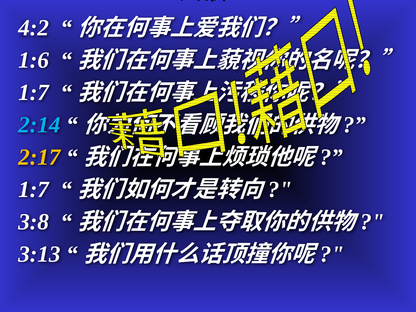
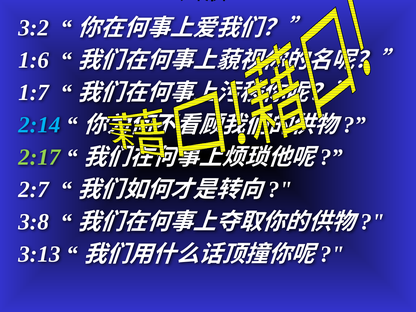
4:2: 4:2 -> 3:2 (34, 28)
2:17 colour: yellow -> light green (39, 157)
1:7: 1:7 -> 2:7 (34, 190)
